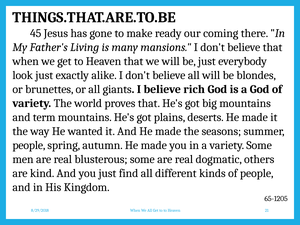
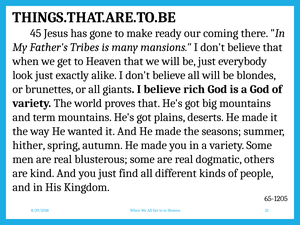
Living: Living -> Tribes (85, 47)
people: people -> hither (29, 145)
